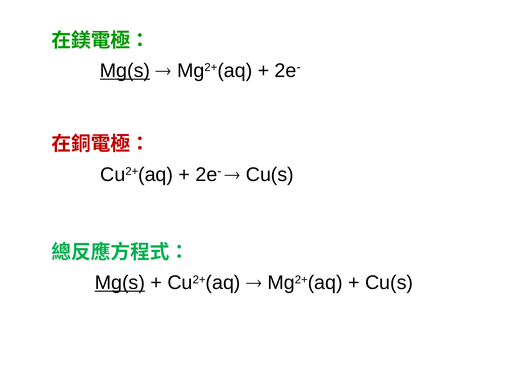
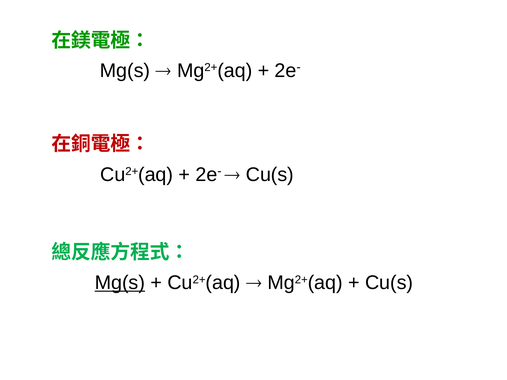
Mg(s underline: present -> none (125, 71)
